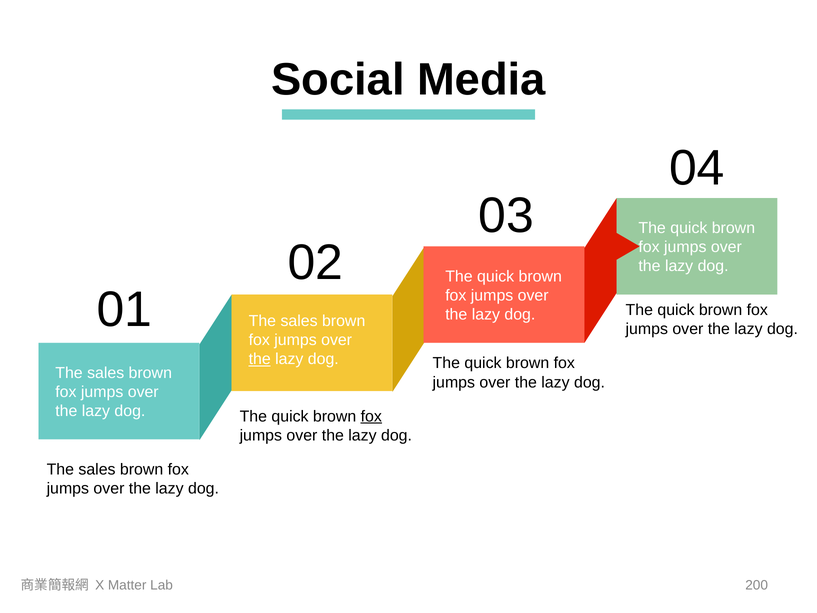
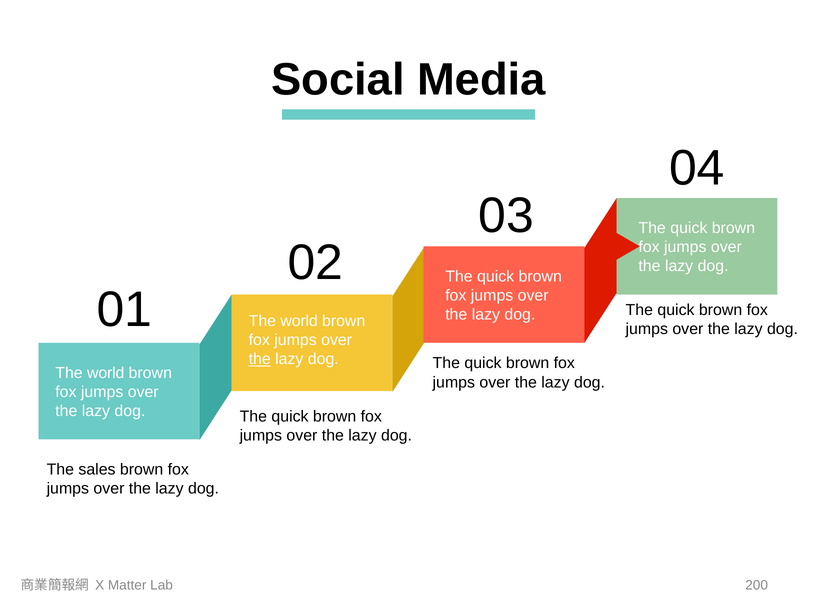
sales: sales -> world (299, 321)
sales: sales -> world (106, 373)
fox underline: present -> none (371, 416)
